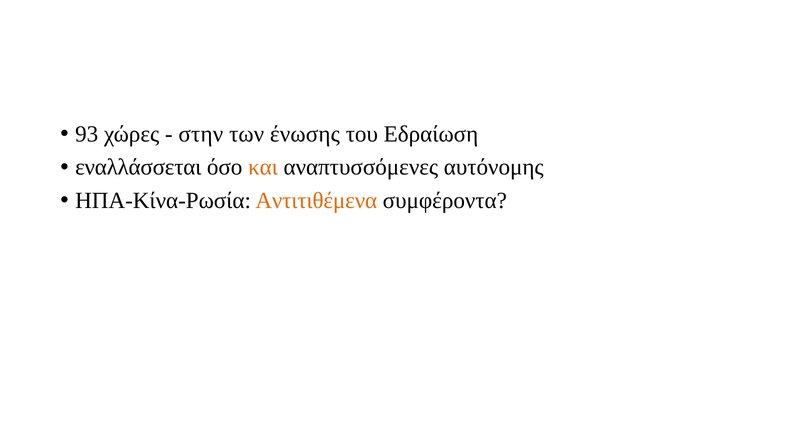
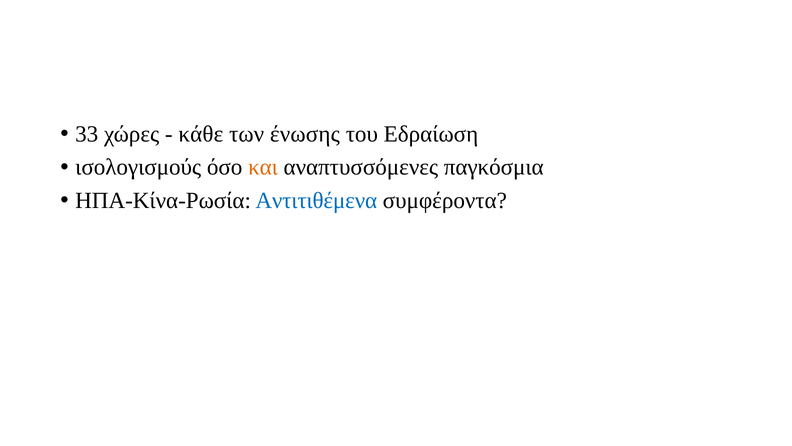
93: 93 -> 33 (87, 134)
στην: στην -> κάθε (201, 134)
εναλλάσσεται: εναλλάσσεται -> ισολογισμούς (138, 167)
αυτόνομης: αυτόνομης -> παγκόσμια (494, 167)
Αντιτιθέμενα colour: orange -> blue (316, 200)
